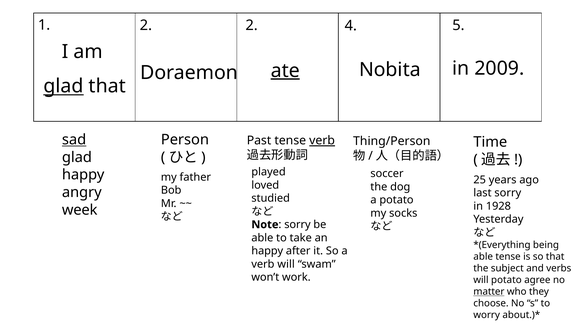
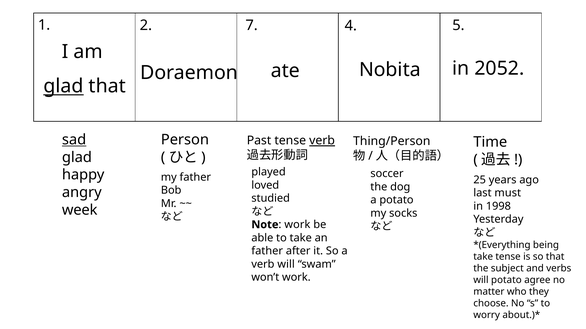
2 2: 2 -> 7 (252, 25)
ate underline: present -> none (285, 71)
2009: 2009 -> 2052 (499, 69)
last sorry: sorry -> must (508, 193)
1928: 1928 -> 1998 (498, 207)
sorry: sorry -> work (297, 225)
happy: happy -> father (267, 251)
able: able -> take (483, 257)
matter underline: present -> none (489, 292)
